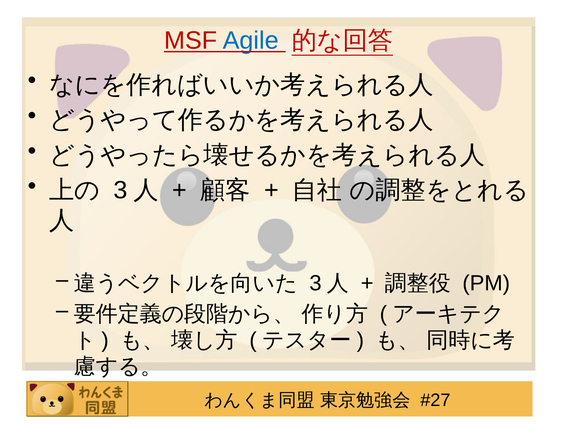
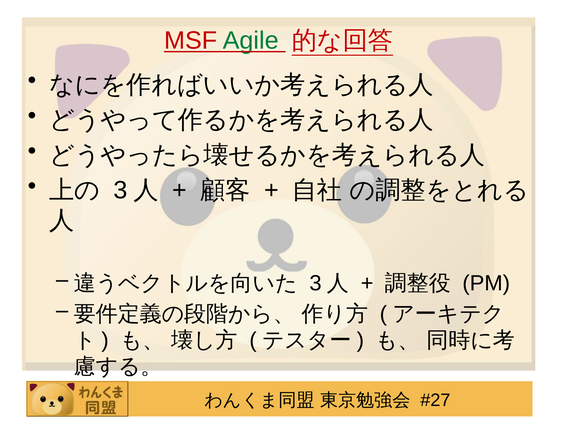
Agile colour: blue -> green (251, 41)
